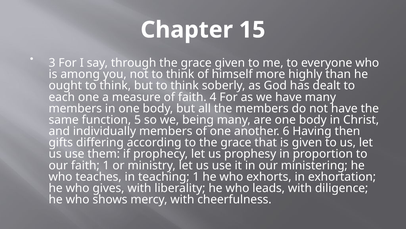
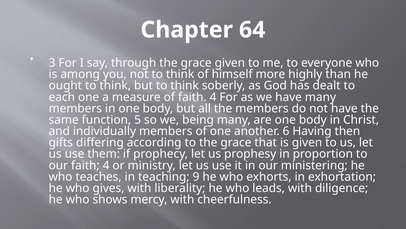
15: 15 -> 64 (252, 30)
our faith 1: 1 -> 4 (106, 165)
teaching 1: 1 -> 9 (196, 176)
